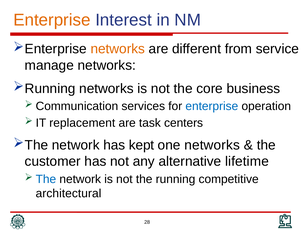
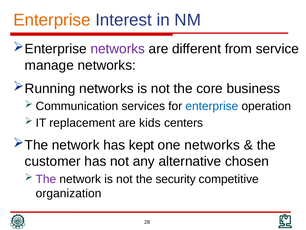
networks colour: orange -> purple (118, 49)
task: task -> kids (150, 123)
lifetime: lifetime -> chosen (247, 161)
The colour: blue -> purple (46, 179)
running: running -> security (176, 179)
architectural: architectural -> organization (69, 193)
